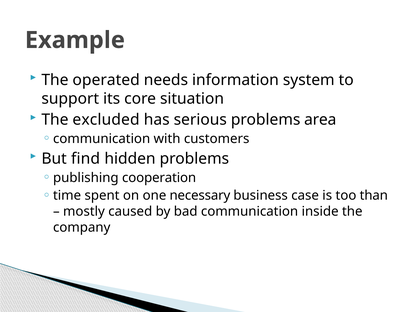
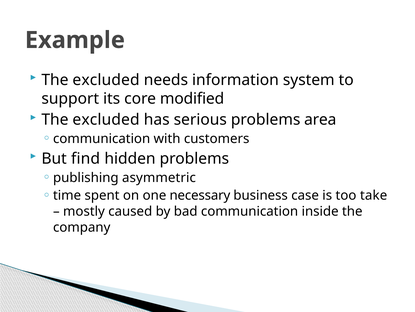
operated: operated -> excluded (106, 80)
situation: situation -> modified (192, 98)
cooperation: cooperation -> asymmetric (159, 177)
than: than -> take (374, 195)
